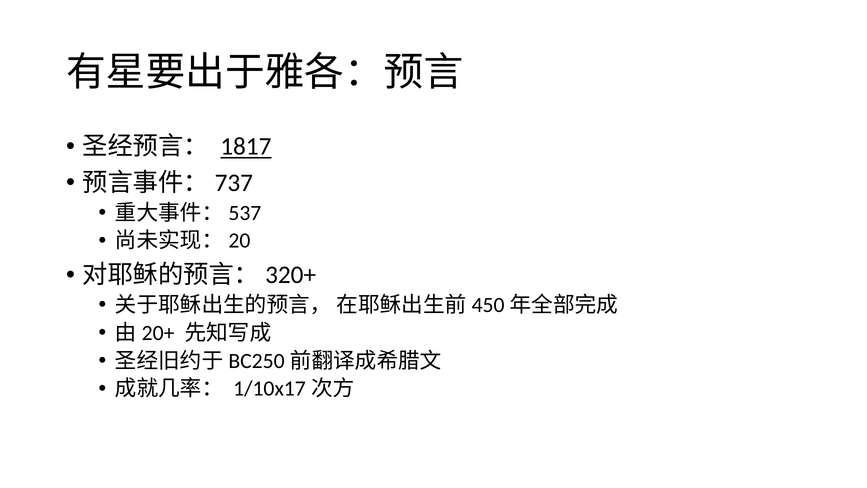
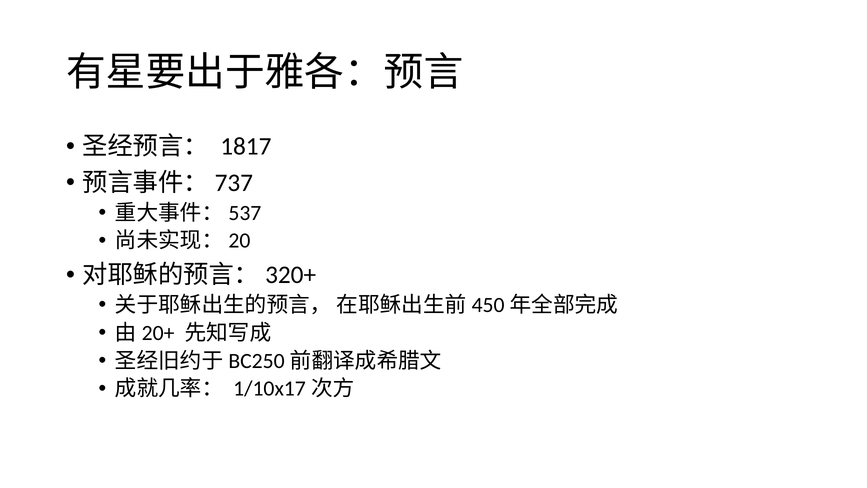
1817 underline: present -> none (246, 147)
